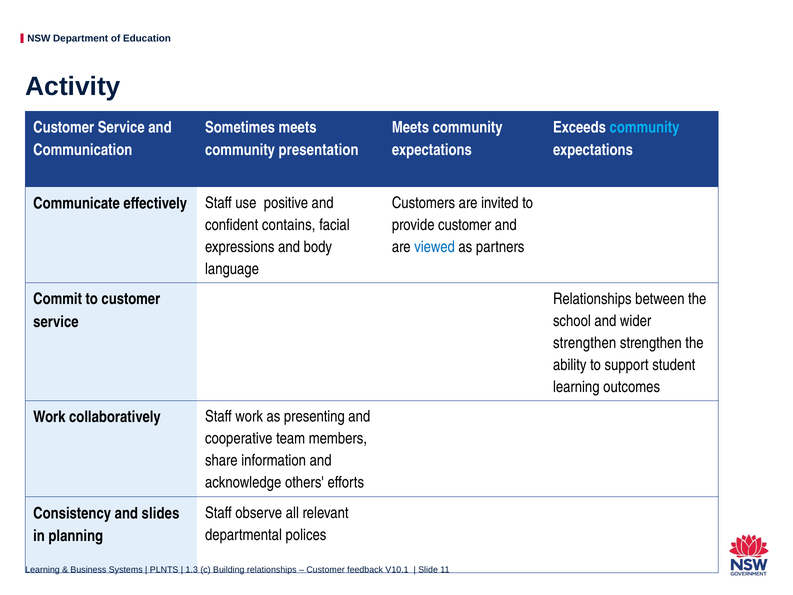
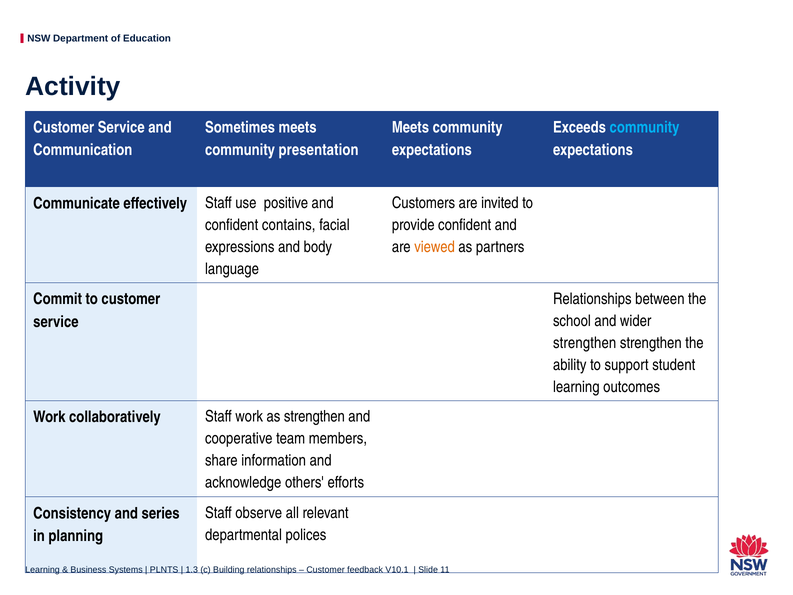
provide customer: customer -> confident (465, 225)
viewed colour: blue -> orange (435, 247)
as presenting: presenting -> strengthen (314, 417)
slides: slides -> series (161, 513)
